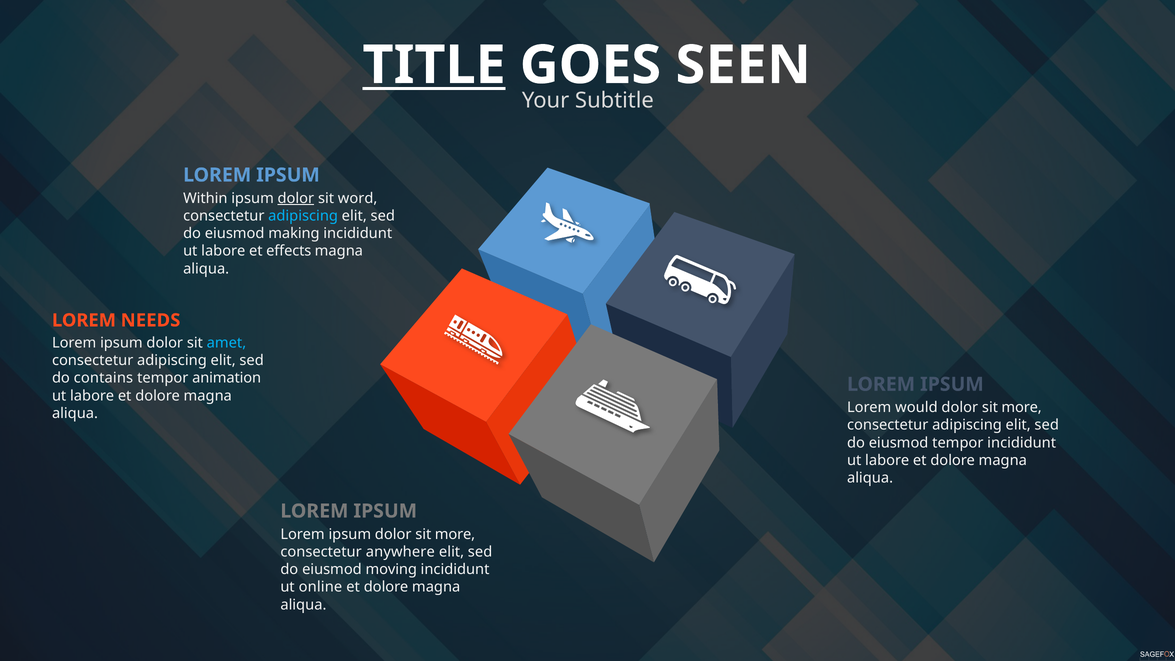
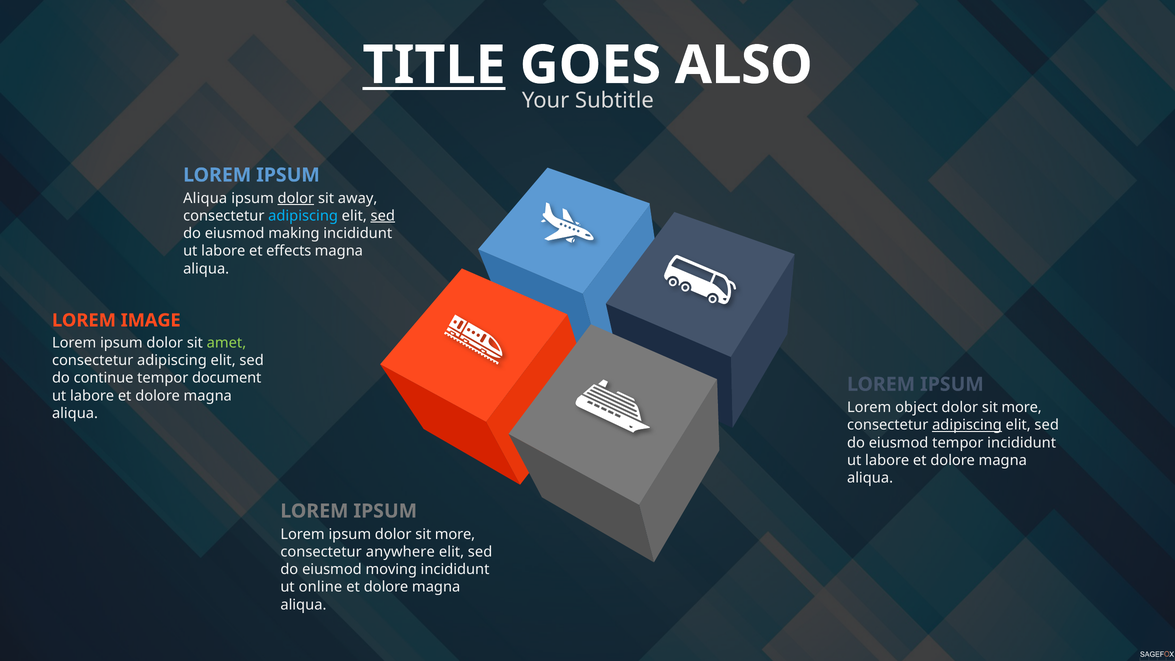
SEEN: SEEN -> ALSO (744, 65)
Within: Within -> Aliqua (205, 198)
word: word -> away (358, 198)
sed underline: none -> present (383, 216)
NEEDS: NEEDS -> IMAGE (151, 320)
amet colour: light blue -> light green (226, 343)
contains: contains -> continue (104, 378)
animation: animation -> document (227, 378)
would: would -> object (916, 407)
adipiscing underline: none -> present (967, 425)
